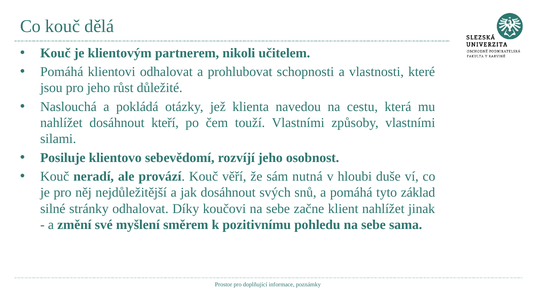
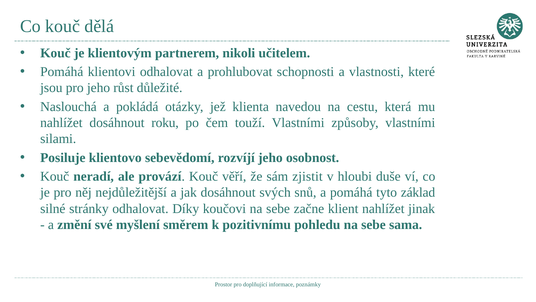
kteří: kteří -> roku (165, 123)
nutná: nutná -> zjistit (307, 176)
